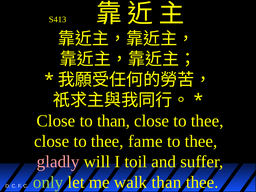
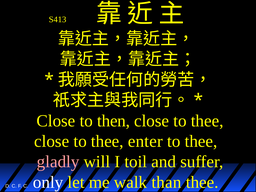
to than: than -> then (114, 121)
fame: fame -> enter (145, 141)
only colour: light green -> white (48, 182)
